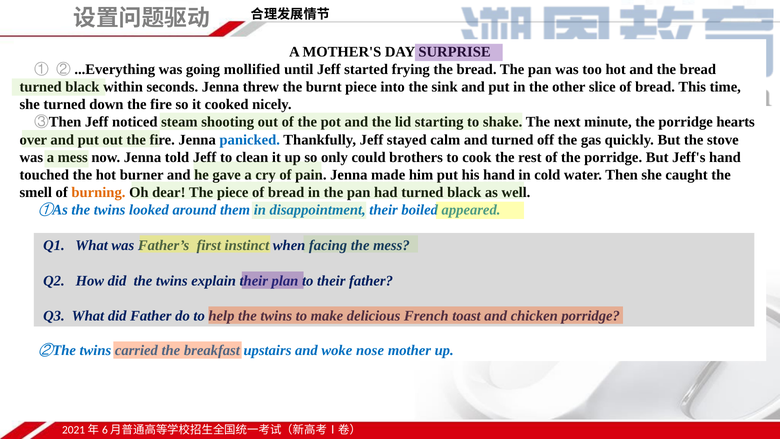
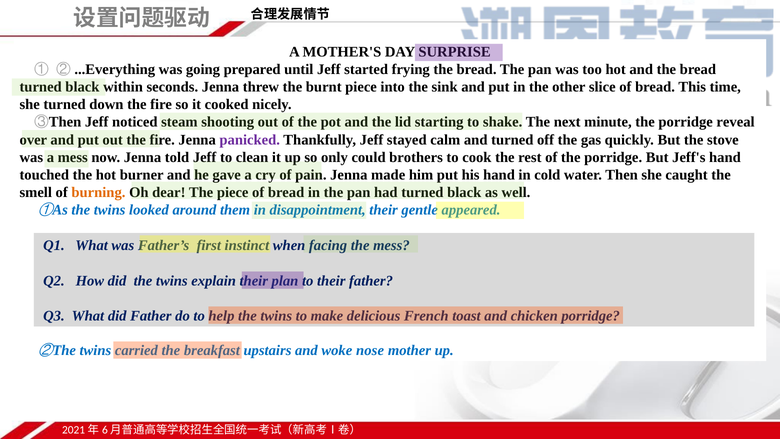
mollified: mollified -> prepared (252, 69)
hearts: hearts -> reveal (736, 122)
panicked colour: blue -> purple (250, 140)
boiled: boiled -> gentle (420, 210)
